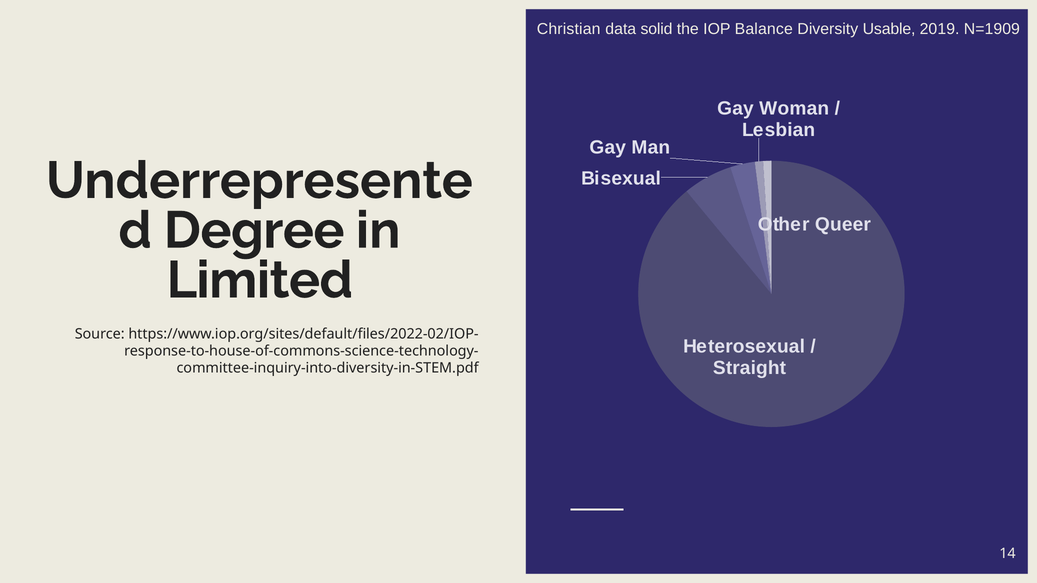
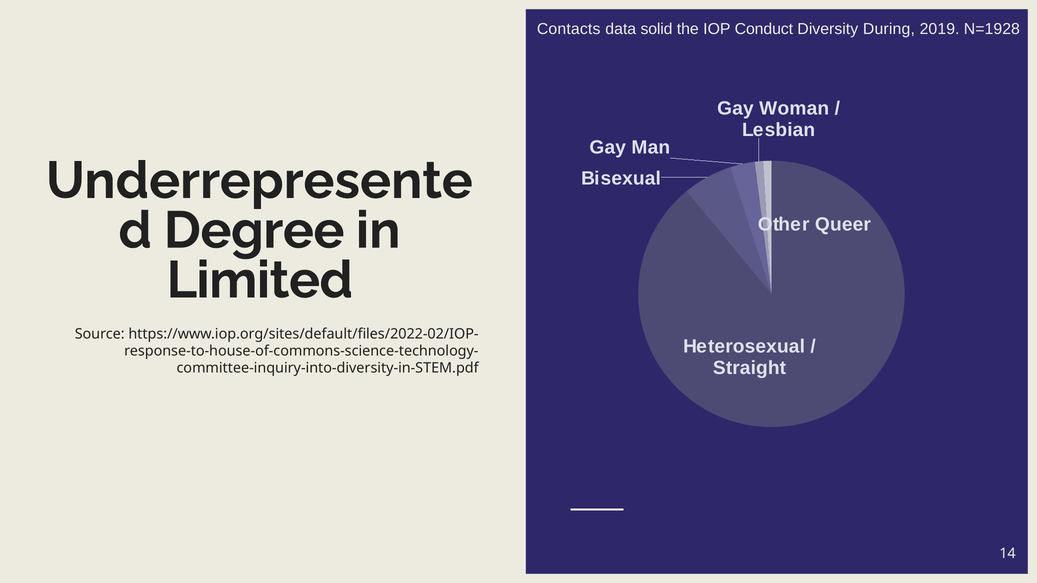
Christian: Christian -> Contacts (569, 29)
Balance: Balance -> Conduct (764, 29)
Usable: Usable -> During (889, 29)
N=1909: N=1909 -> N=1928 (992, 29)
